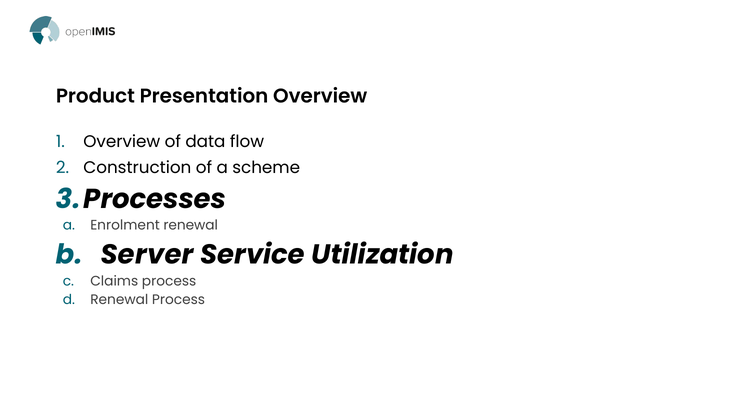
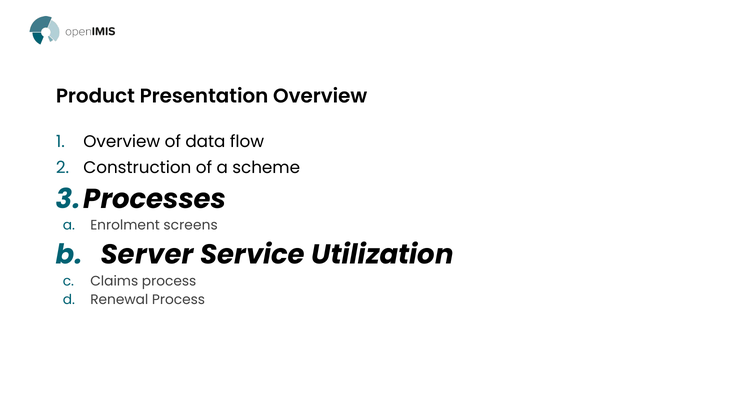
Enrolment renewal: renewal -> screens (191, 225)
